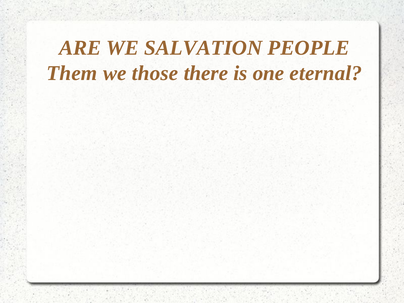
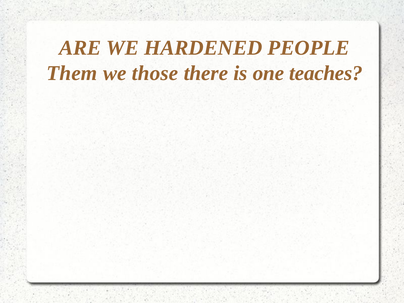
SALVATION: SALVATION -> HARDENED (203, 48)
eternal: eternal -> teaches (326, 73)
